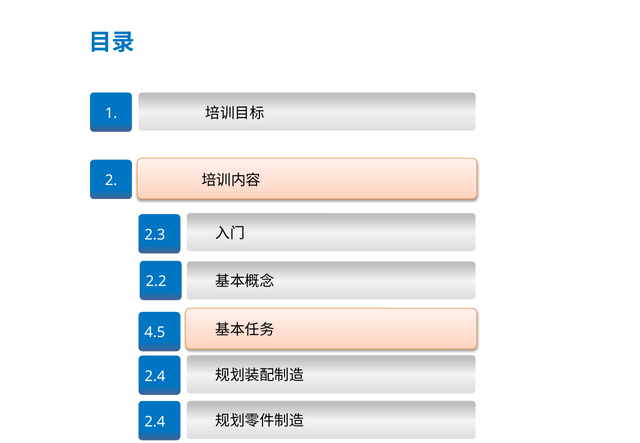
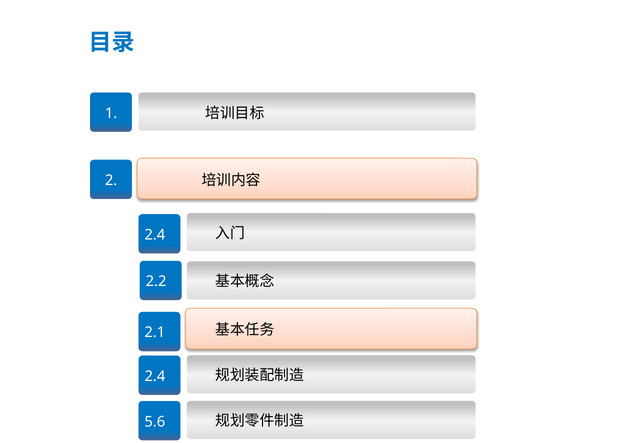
2.3: 2.3 -> 2.4 (155, 235)
4.5: 4.5 -> 2.1 (155, 333)
2.4: 2.4 -> 5.6 (155, 422)
